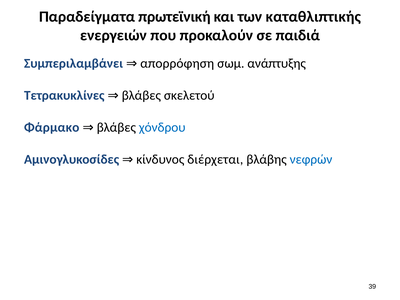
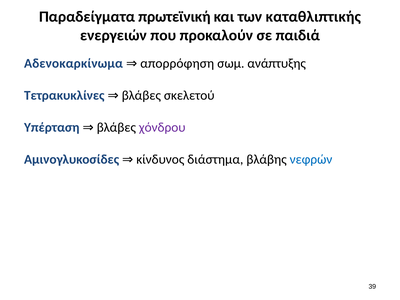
Συμπεριλαμβάνει: Συμπεριλαμβάνει -> Αδενοκαρκίνωμα (73, 63)
Φάρμακο: Φάρμακο -> Υπέρταση (52, 127)
χόνδρου colour: blue -> purple (162, 127)
διέρχεται: διέρχεται -> διάστημα (215, 159)
